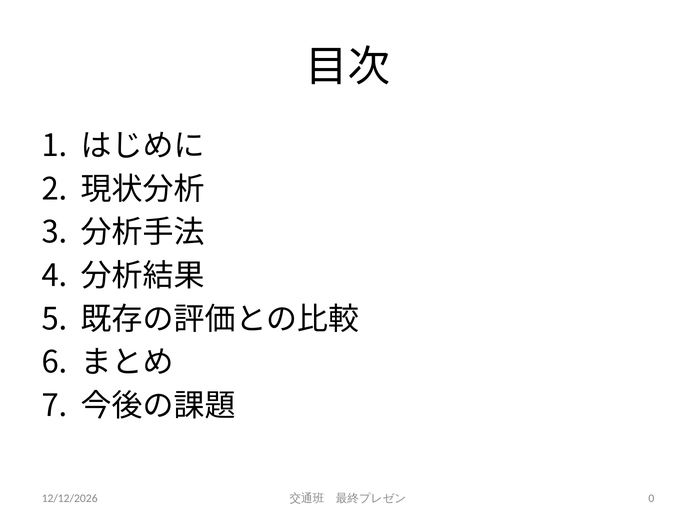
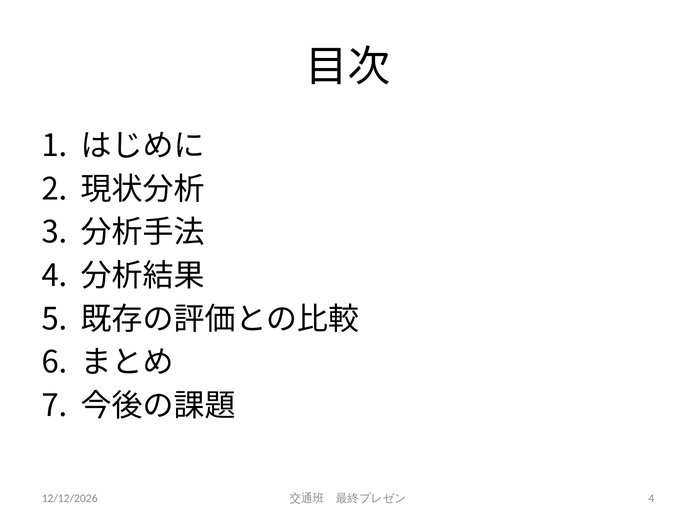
0: 0 -> 4 (651, 498)
